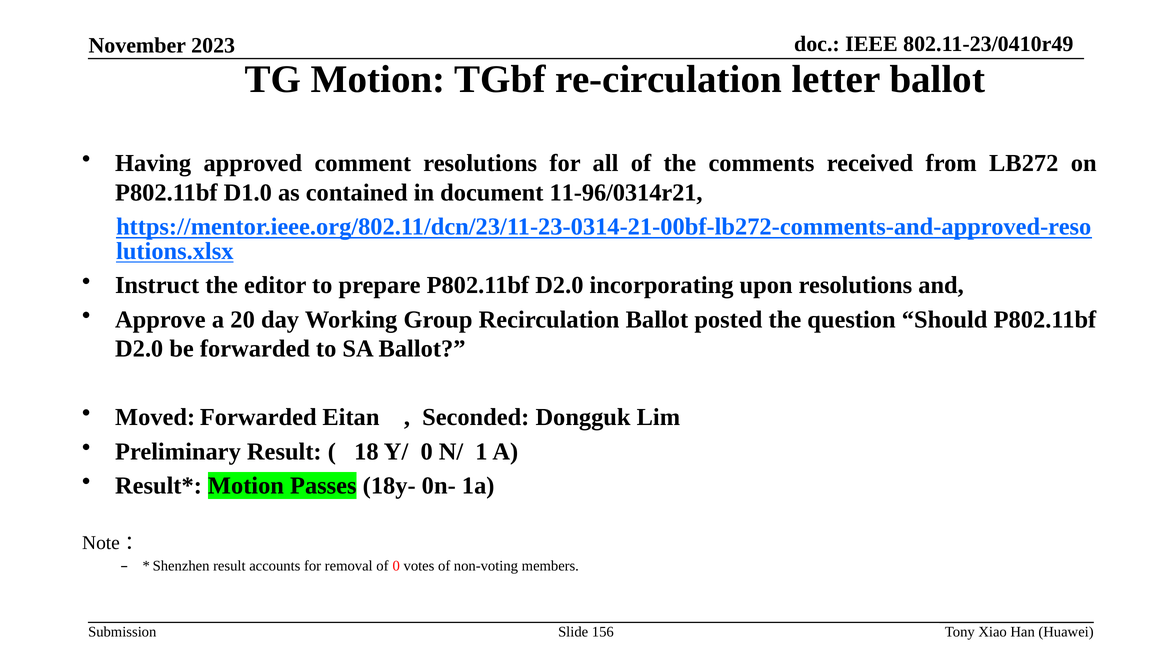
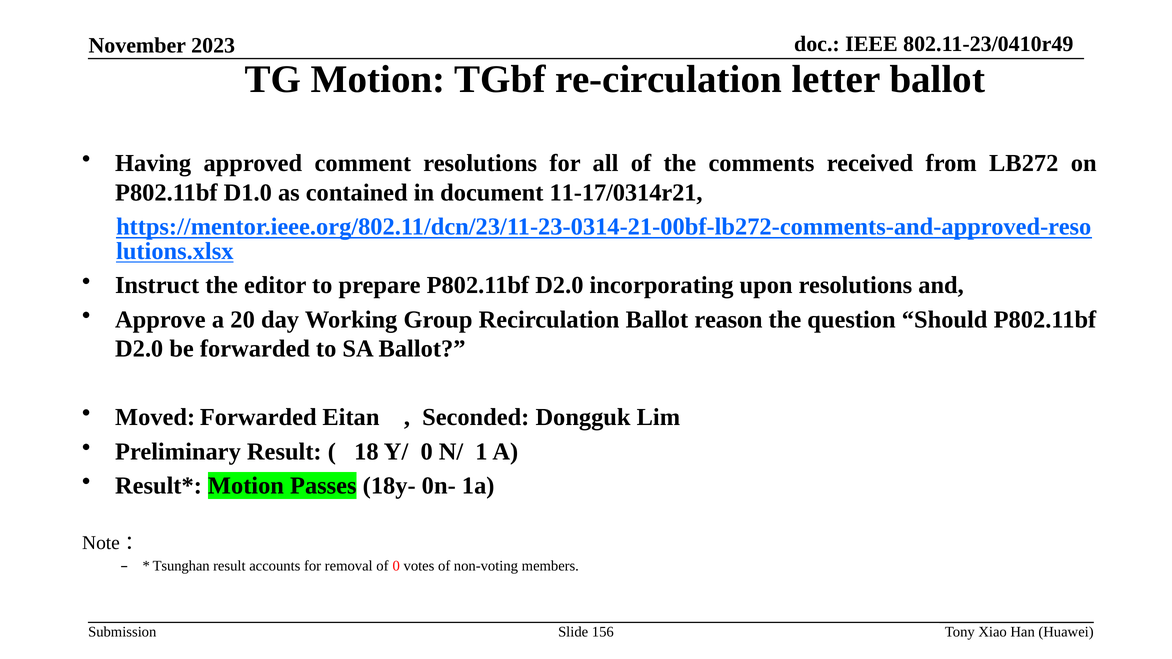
11-96/0314r21: 11-96/0314r21 -> 11-17/0314r21 (626, 193)
posted: posted -> reason (728, 320)
Shenzhen: Shenzhen -> Tsunghan (181, 566)
